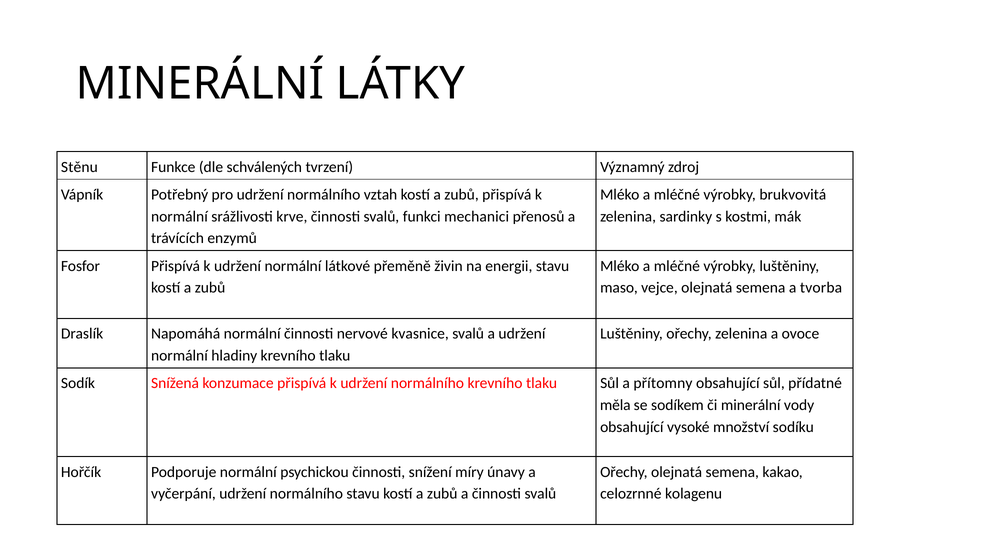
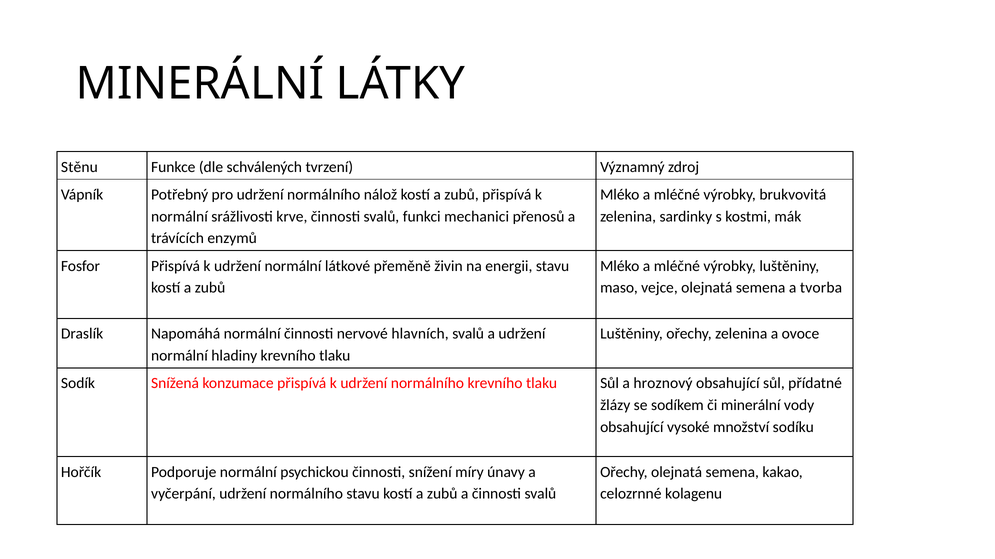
vztah: vztah -> nálož (381, 195)
kvasnice: kvasnice -> hlavních (420, 334)
přítomny: přítomny -> hroznový (663, 384)
měla: měla -> žlázy (615, 406)
